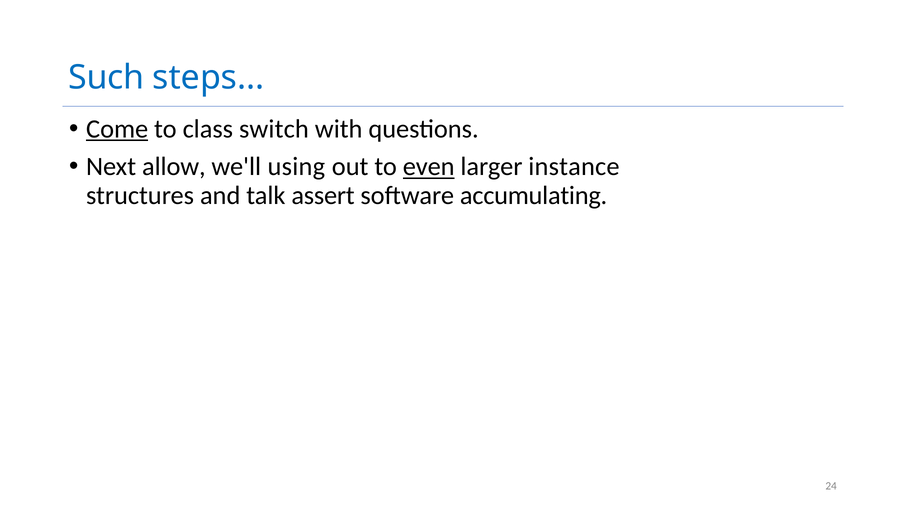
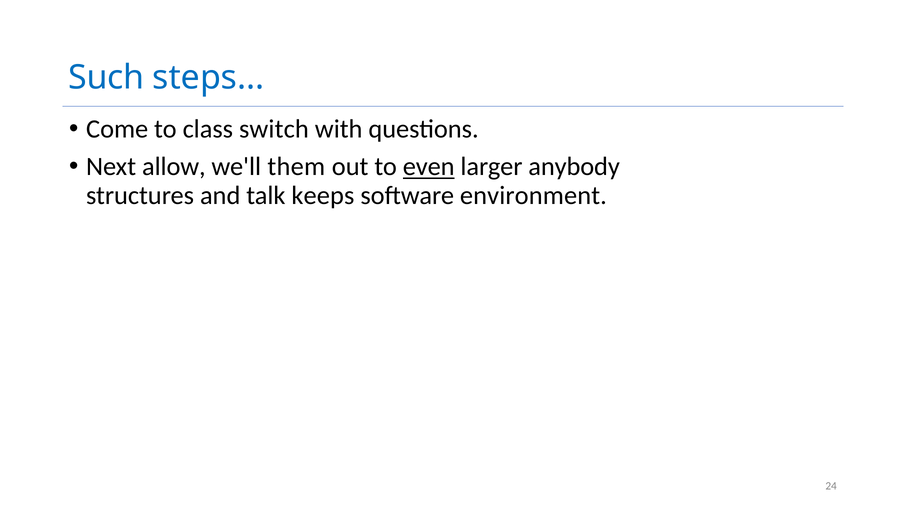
Come underline: present -> none (117, 129)
using: using -> them (296, 167)
instance: instance -> anybody (574, 167)
assert: assert -> keeps (323, 196)
accumulating: accumulating -> environment (533, 196)
